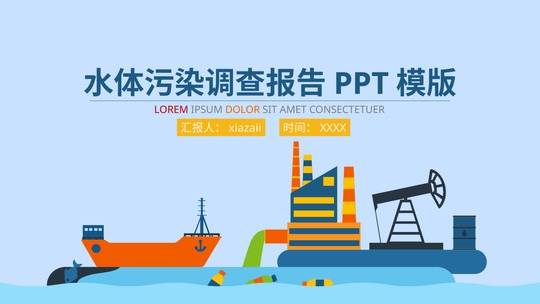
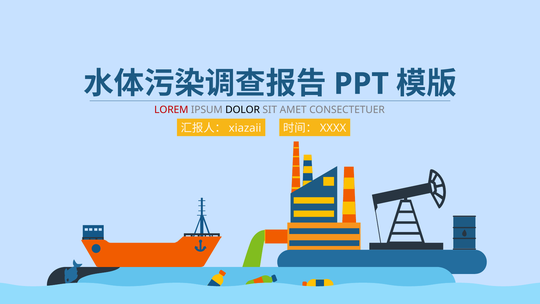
DOLOR colour: orange -> black (243, 110)
